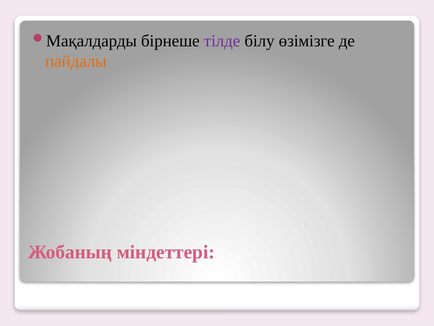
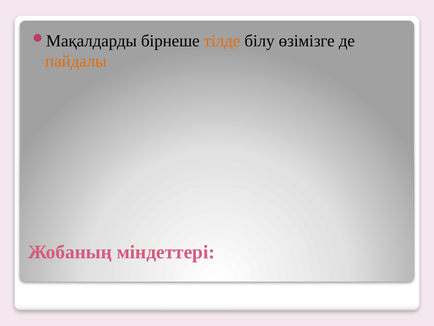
тілде colour: purple -> orange (222, 41)
